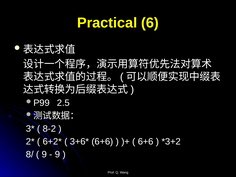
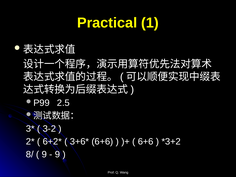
6: 6 -> 1 (150, 23)
8-2: 8-2 -> 3-2 (49, 129)
